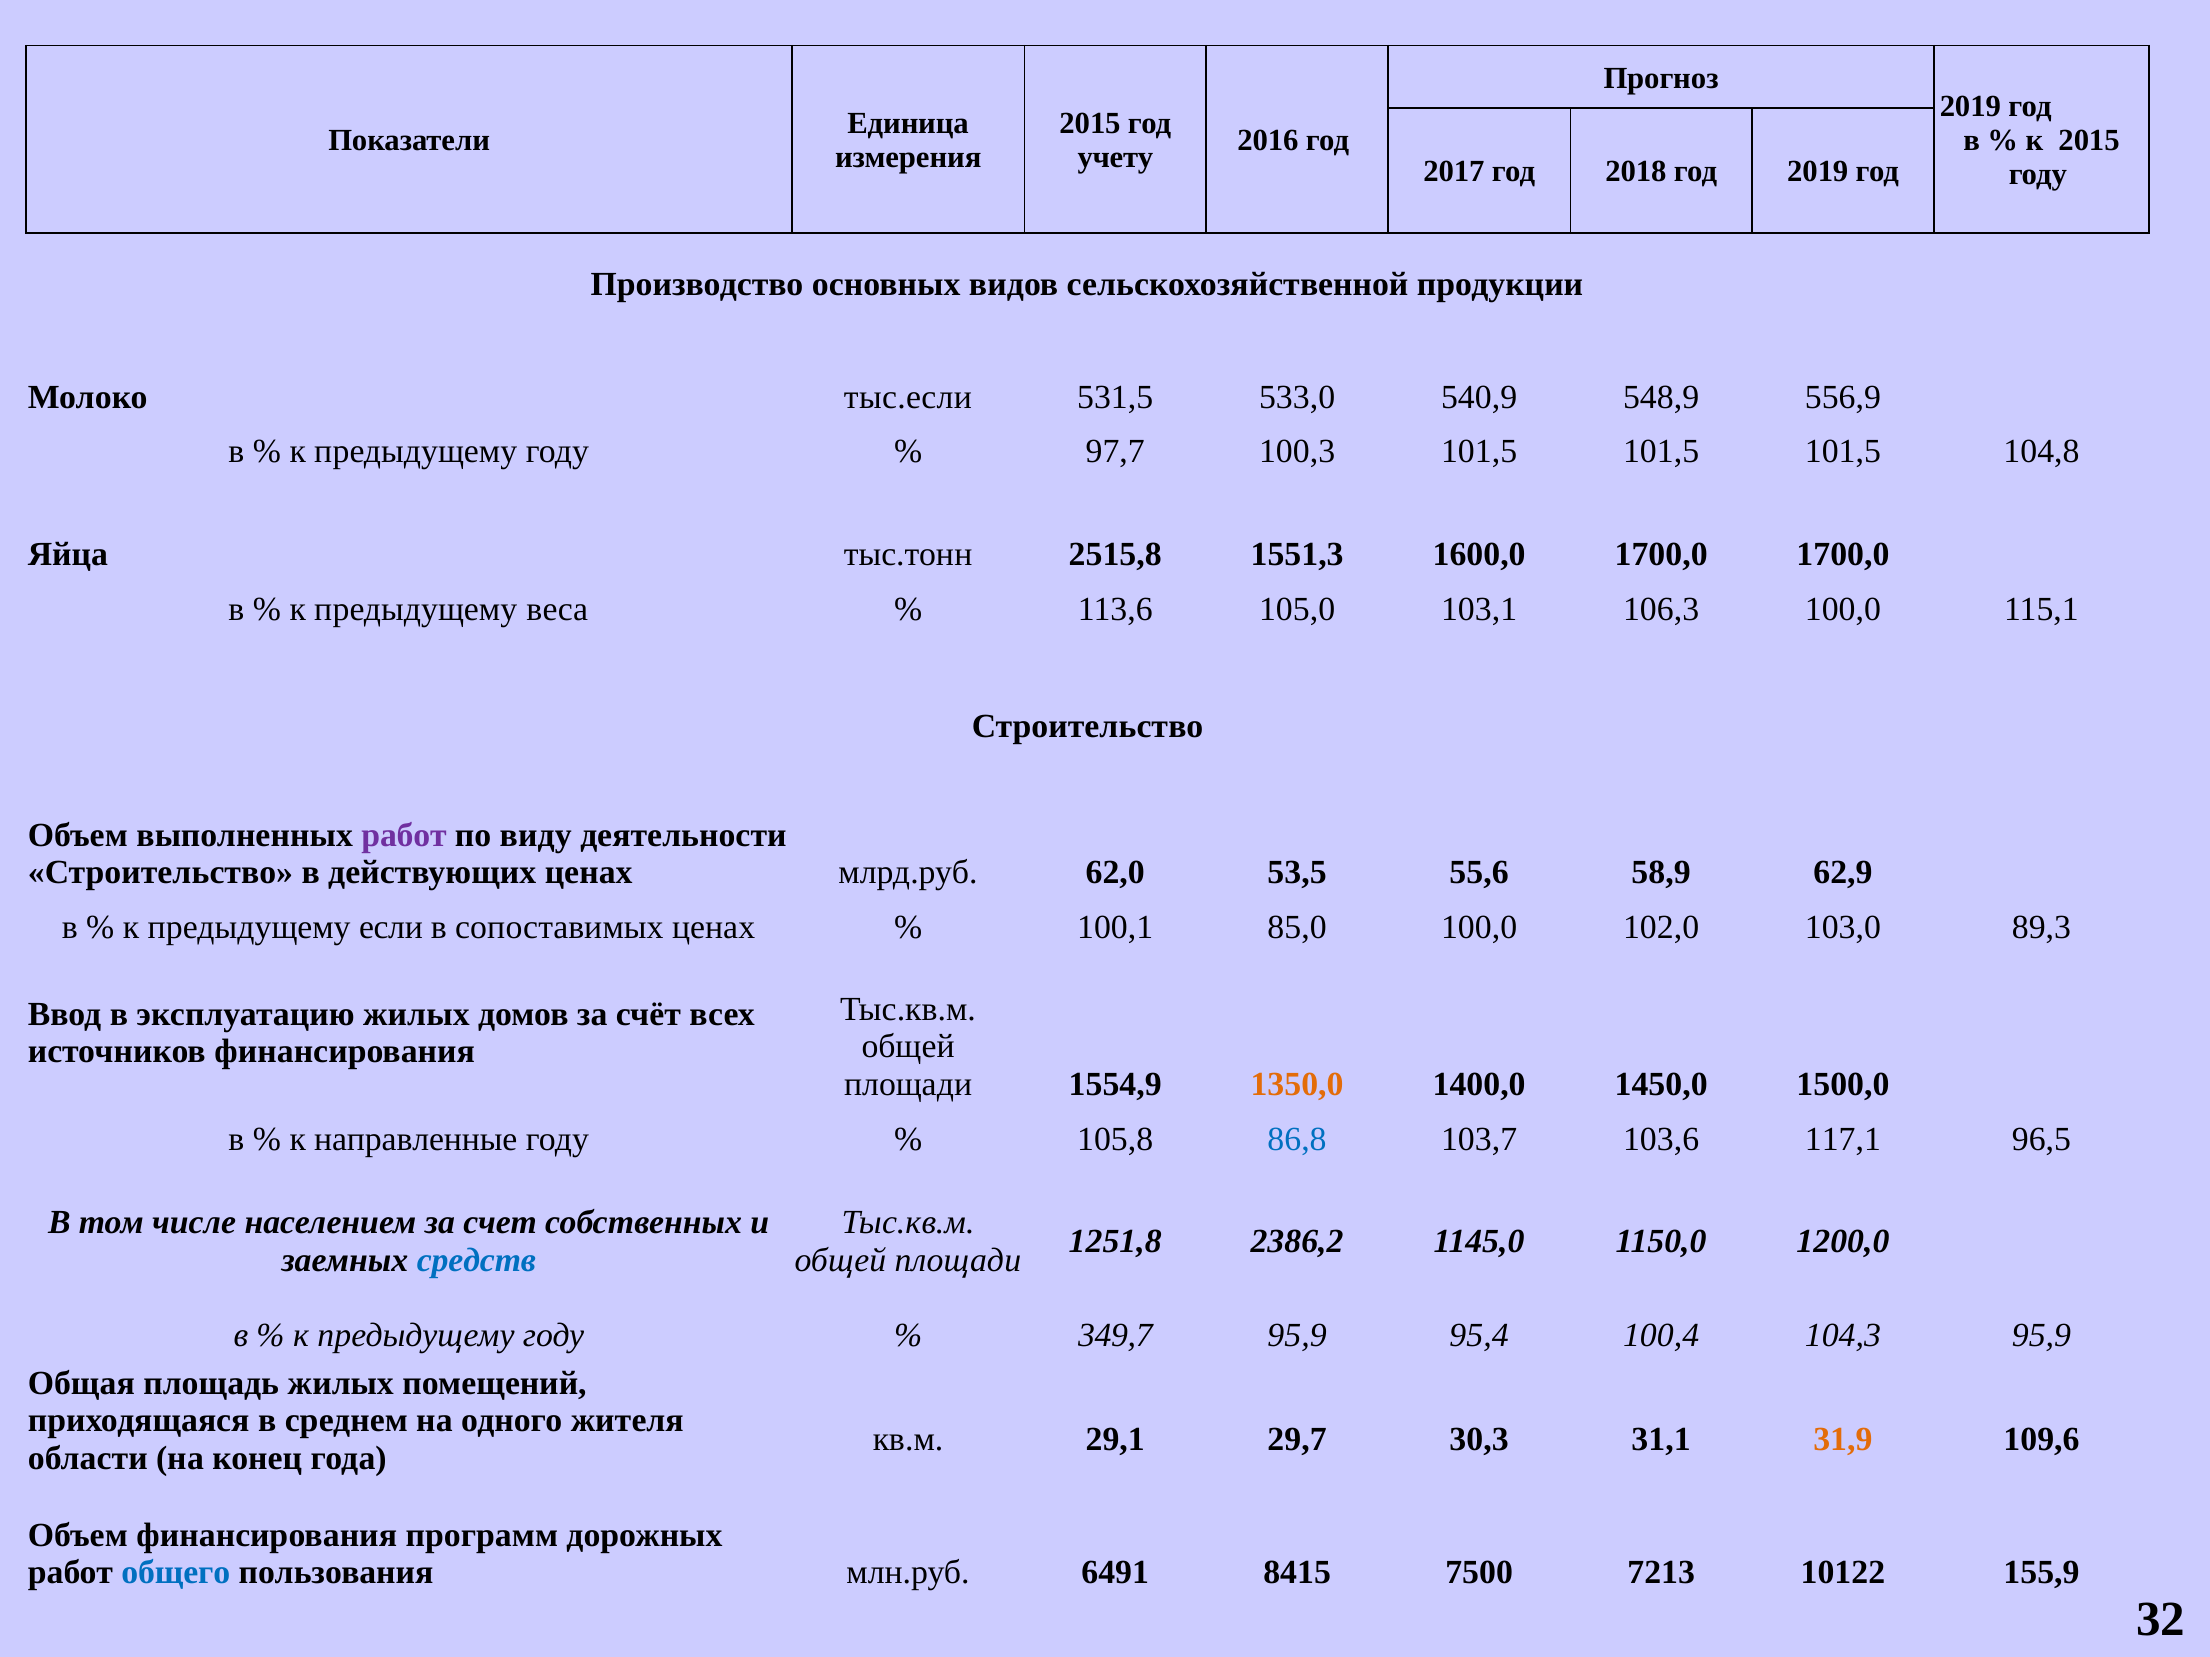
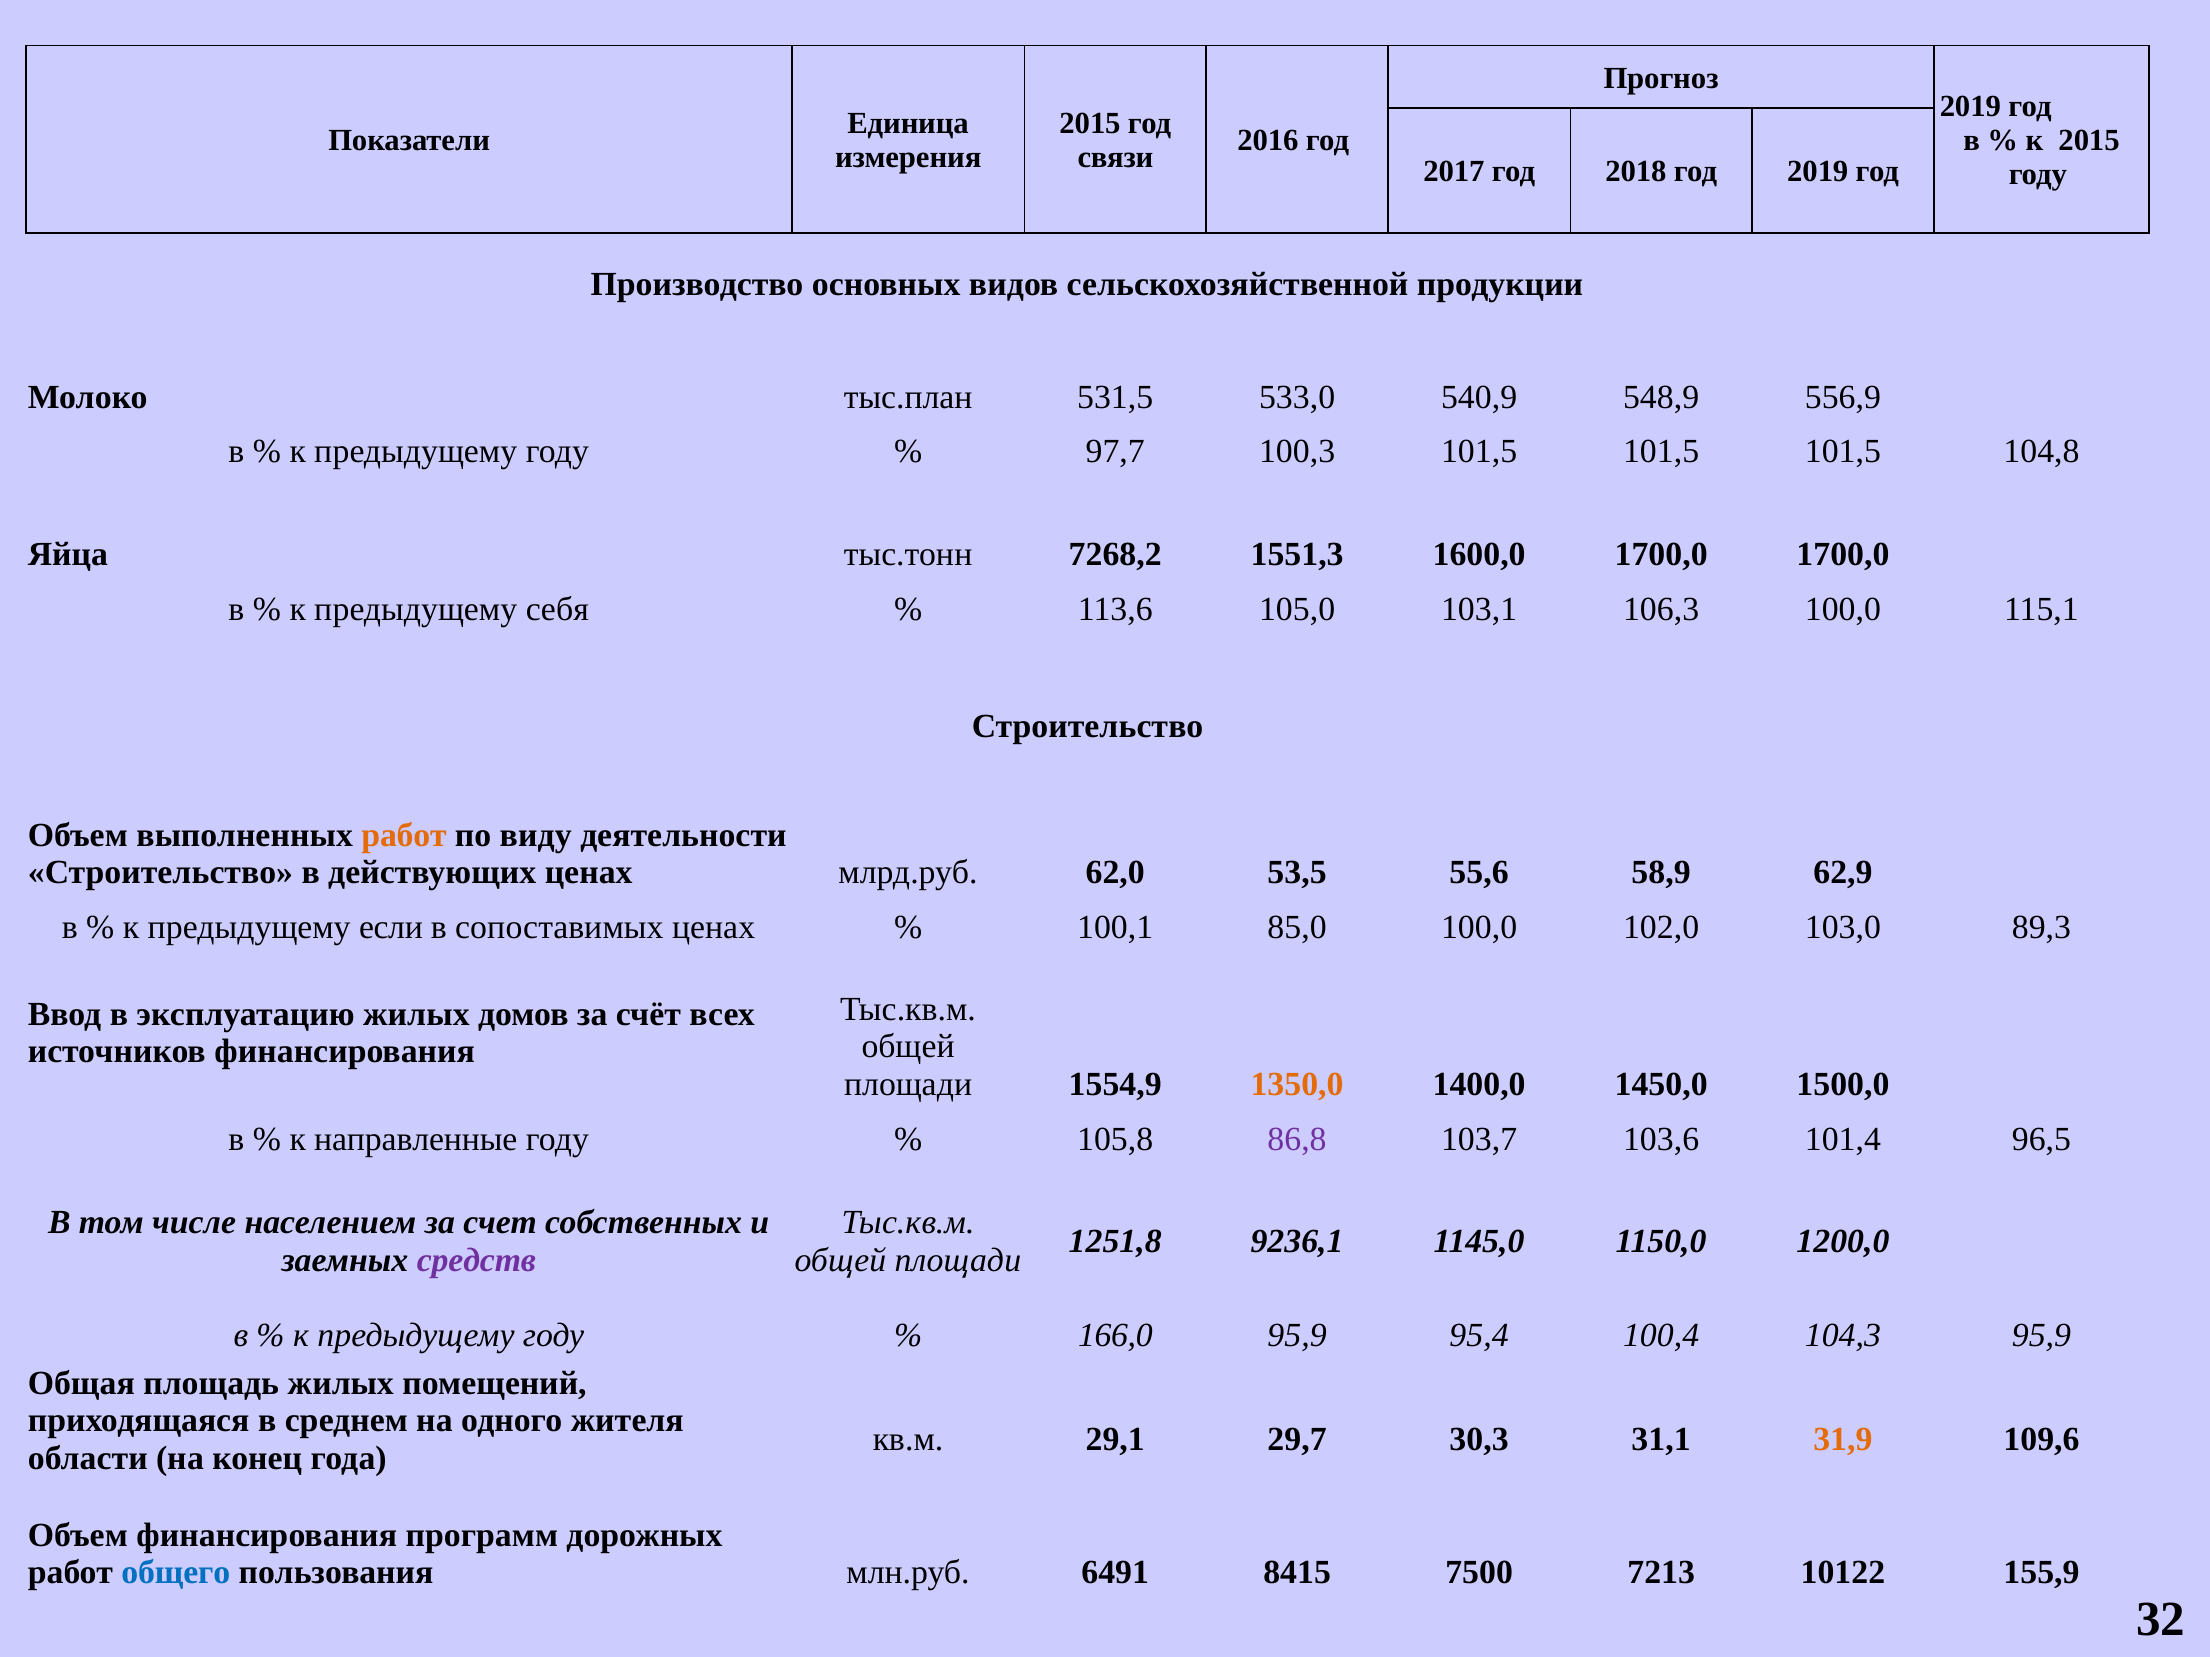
учету: учету -> связи (1115, 157)
тыс.если: тыс.если -> тыс.план (908, 397)
2515,8: 2515,8 -> 7268,2 (1115, 555)
веса: веса -> себя (557, 609)
работ colour: purple -> orange (404, 835)
86,8 colour: blue -> purple (1297, 1140)
117,1: 117,1 -> 101,4 (1843, 1140)
2386,2: 2386,2 -> 9236,1 (1297, 1242)
средств colour: blue -> purple (476, 1261)
349,7: 349,7 -> 166,0 (1115, 1336)
